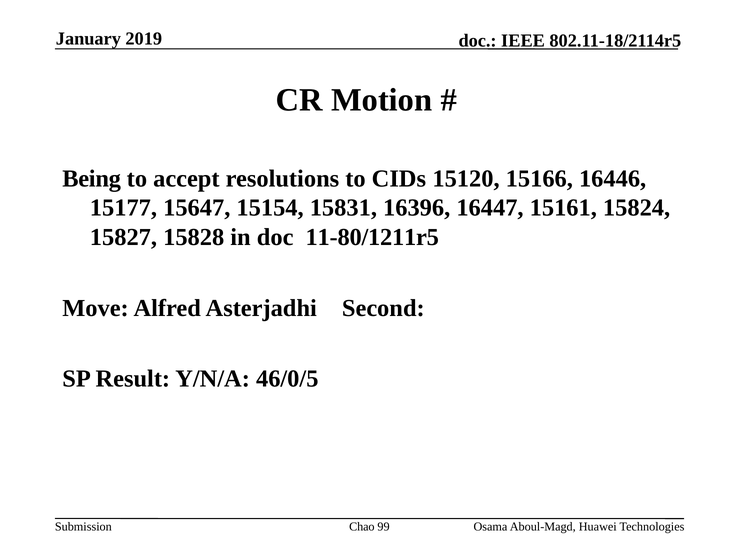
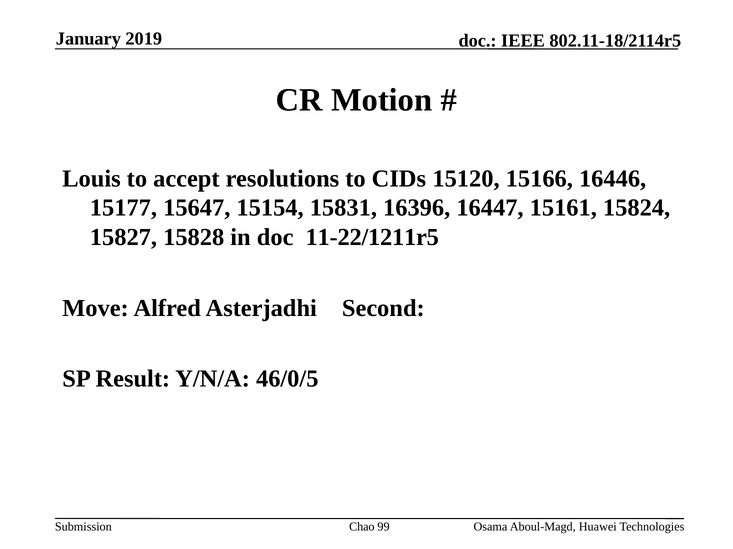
Being: Being -> Louis (91, 179)
11-80/1211r5: 11-80/1211r5 -> 11-22/1211r5 (372, 238)
